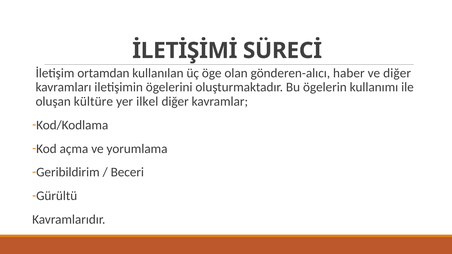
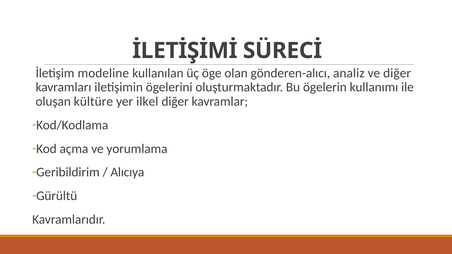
ortamdan: ortamdan -> modeline (103, 73)
haber: haber -> analiz (349, 73)
Beceri: Beceri -> Alıcıya (127, 172)
